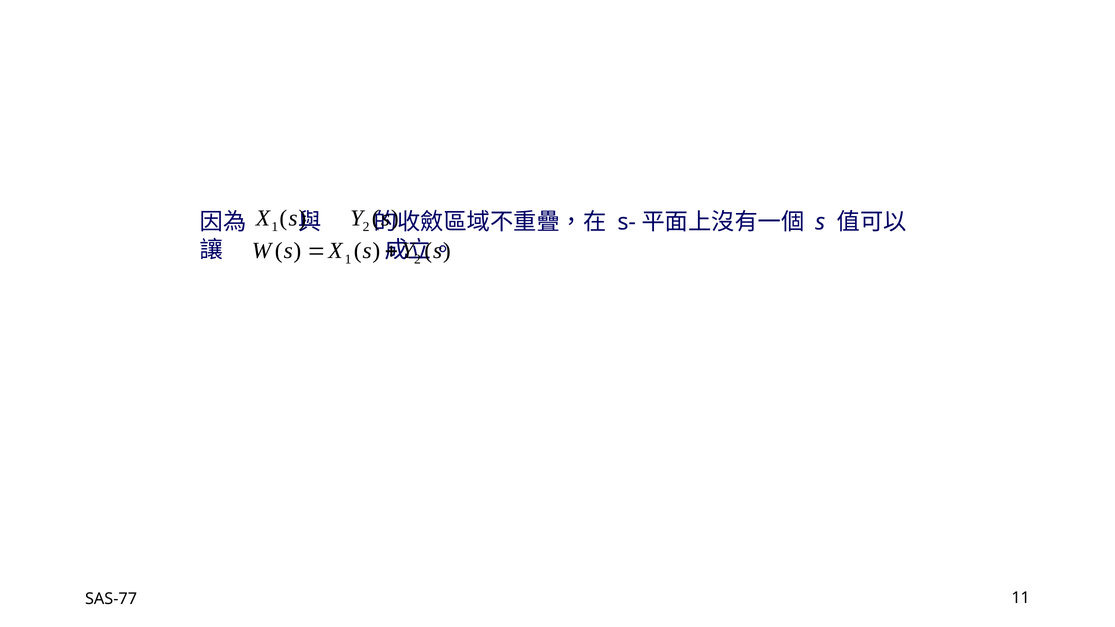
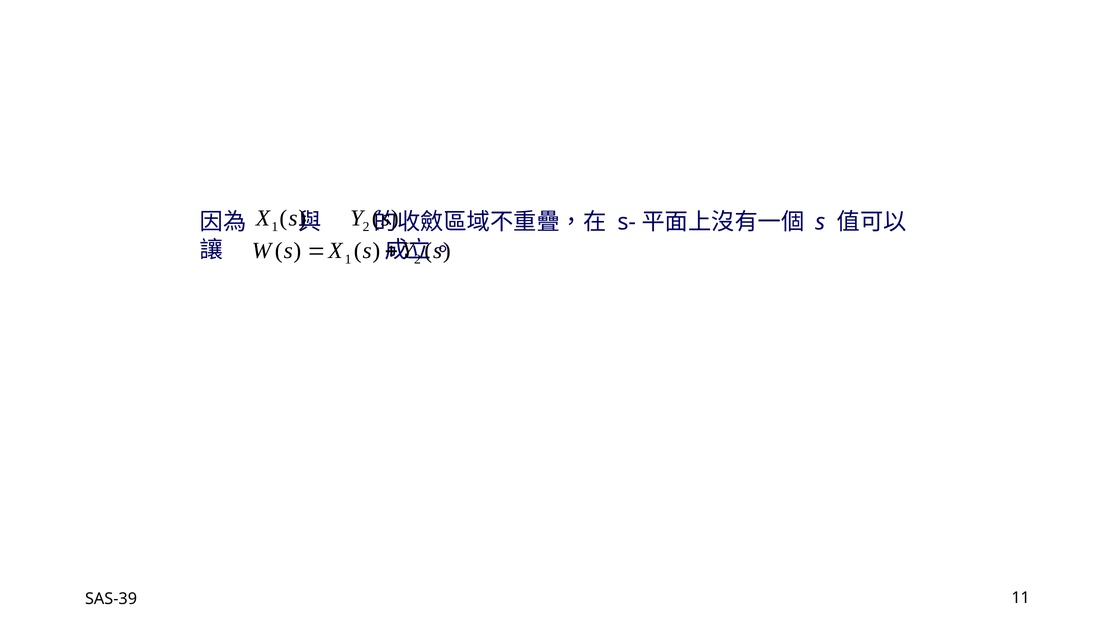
SAS-77: SAS-77 -> SAS-39 (111, 599)
